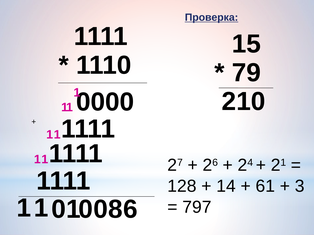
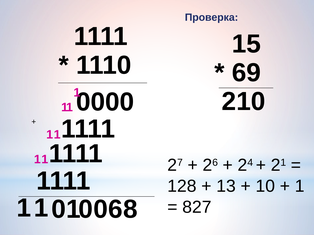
Проверка underline: present -> none (212, 17)
79: 79 -> 69 (246, 73)
14: 14 -> 13 (226, 187)
61: 61 -> 10 (265, 187)
3: 3 -> 1 (300, 187)
8: 8 -> 6 (115, 210)
6: 6 -> 8 (130, 210)
797: 797 -> 827 (197, 207)
